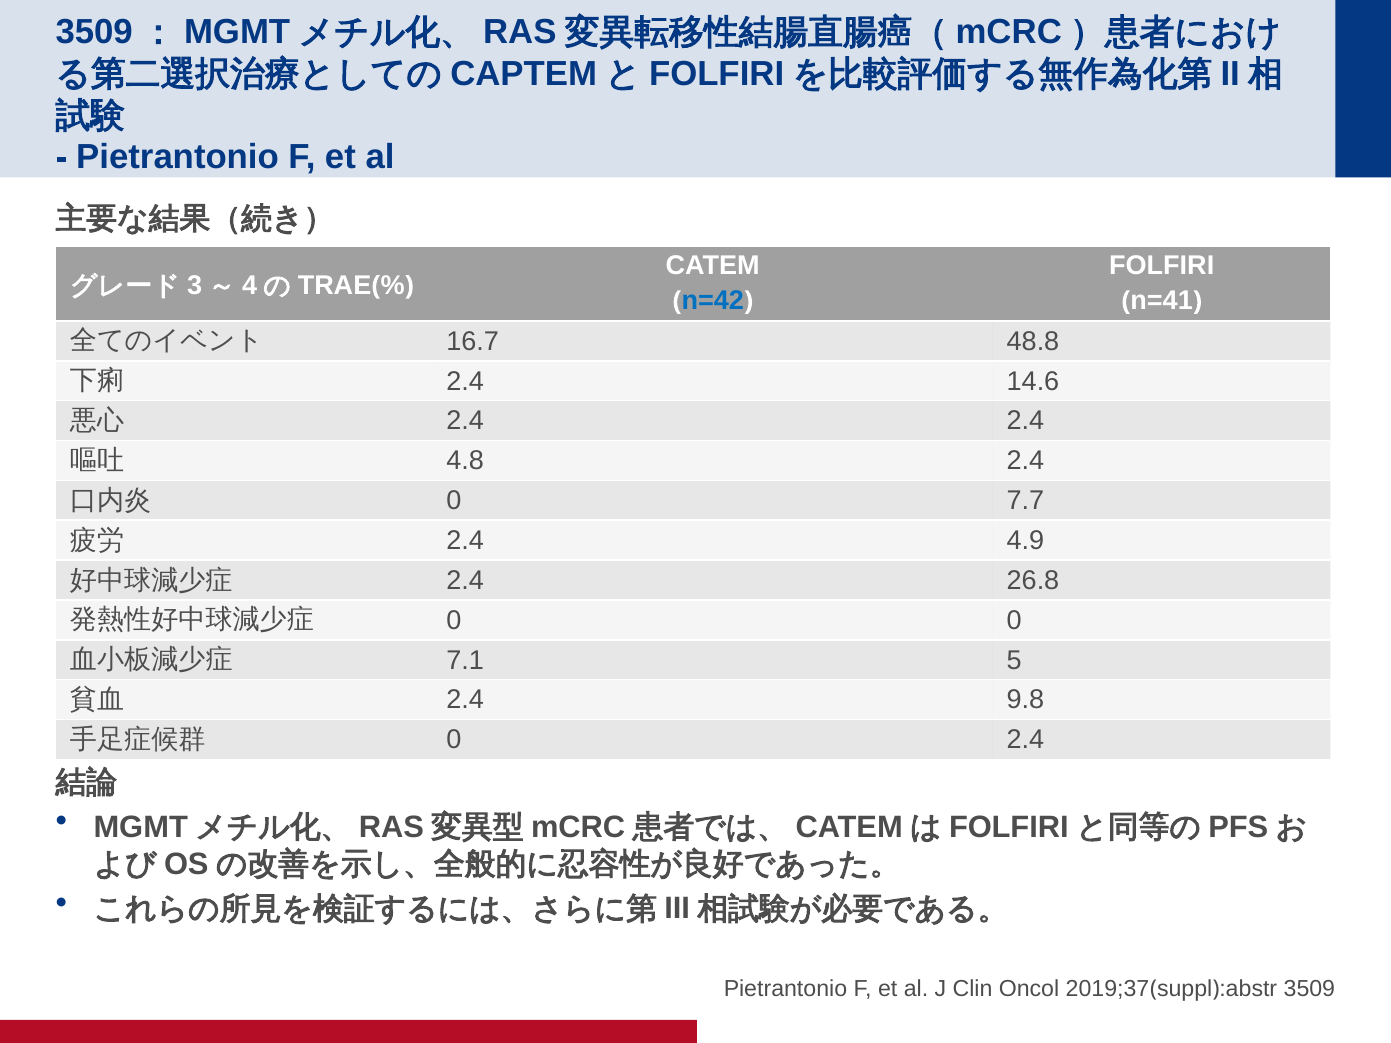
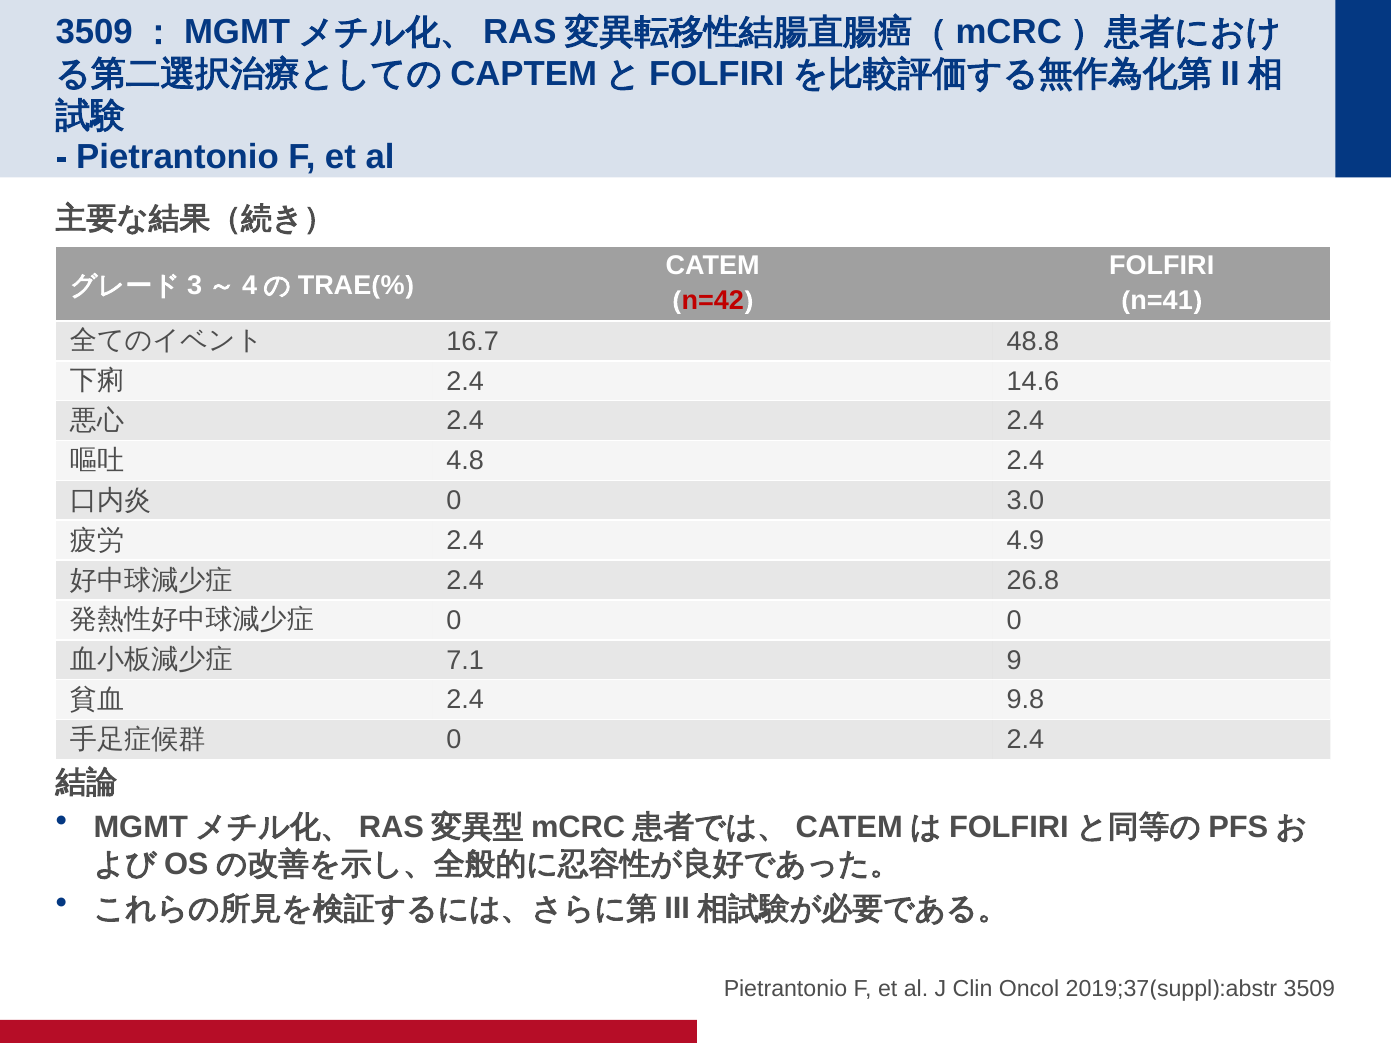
n=42 colour: blue -> red (713, 301)
7.7: 7.7 -> 3.0 (1025, 501)
5: 5 -> 9 (1014, 660)
